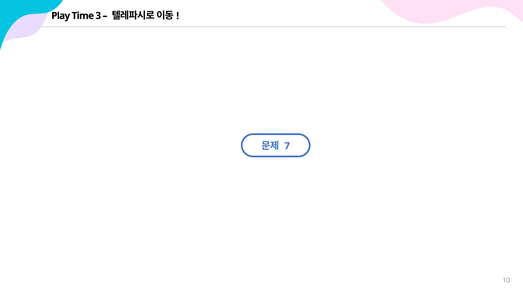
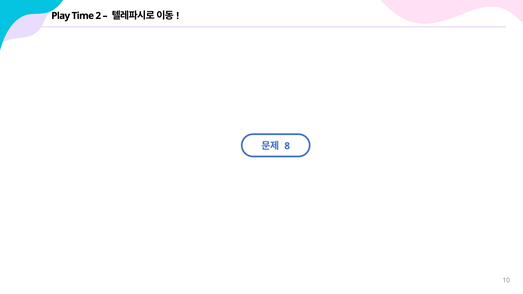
3: 3 -> 2 (98, 16)
7: 7 -> 8 (287, 146)
